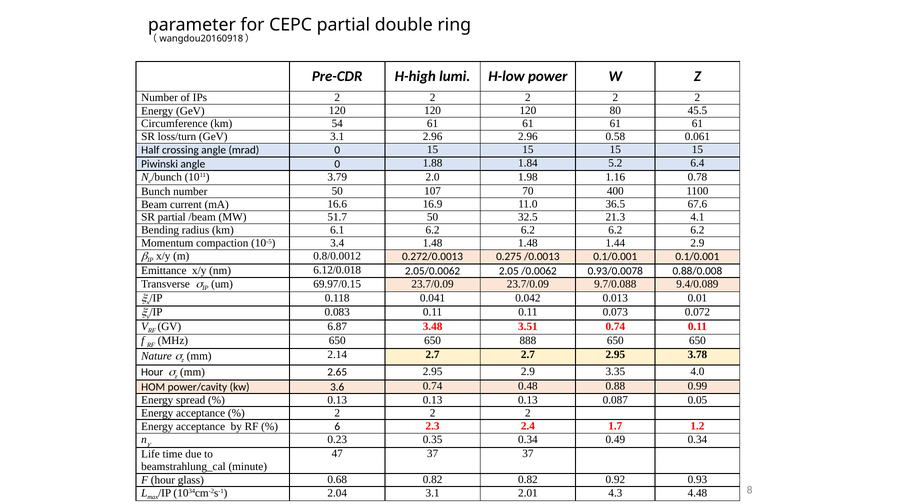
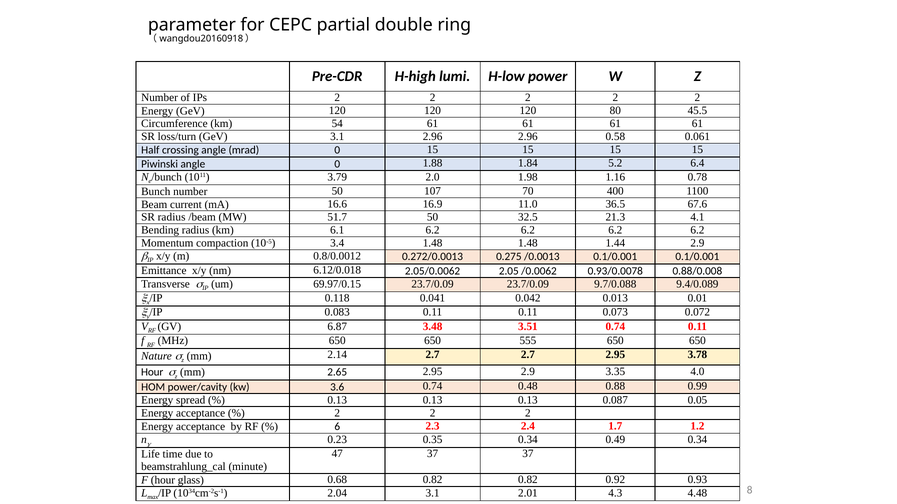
SR partial: partial -> radius (172, 218)
888: 888 -> 555 (528, 341)
